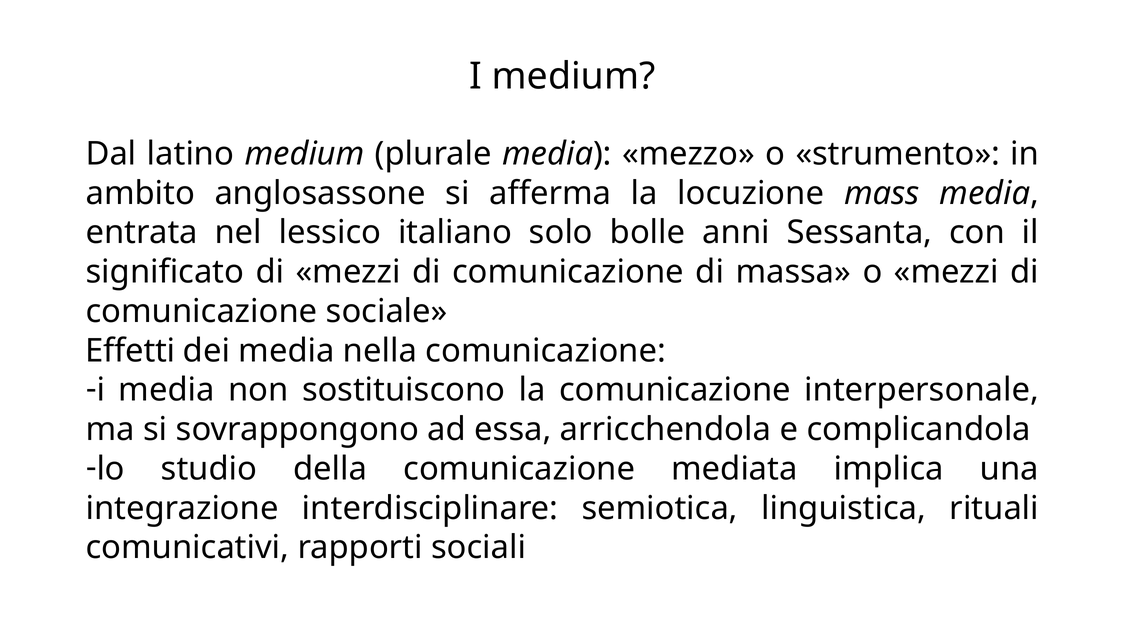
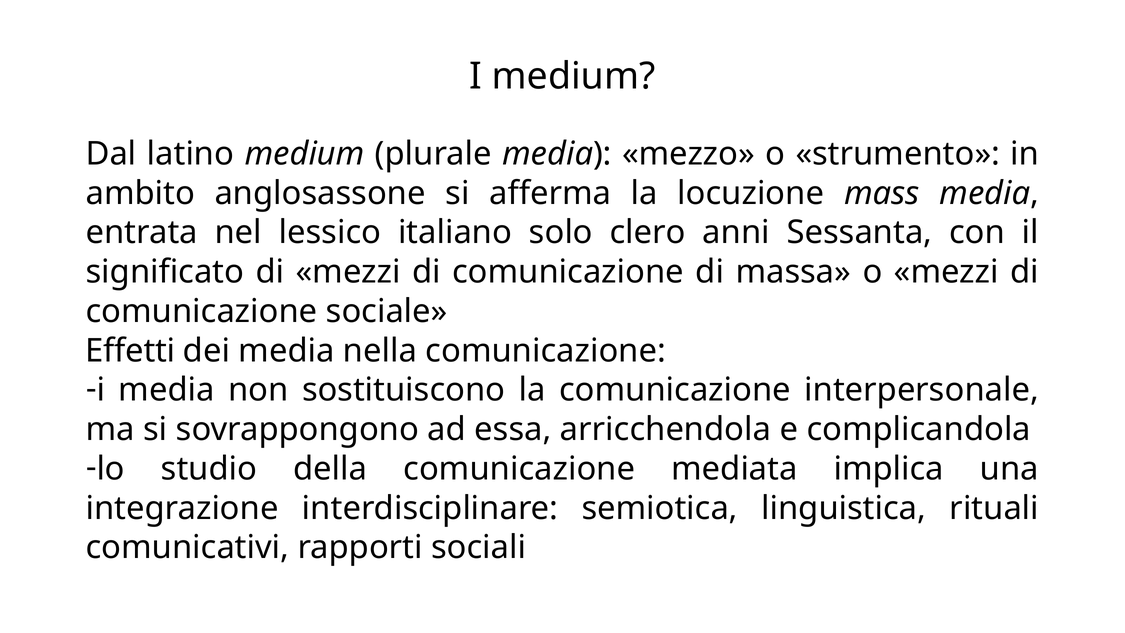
bolle: bolle -> clero (648, 232)
